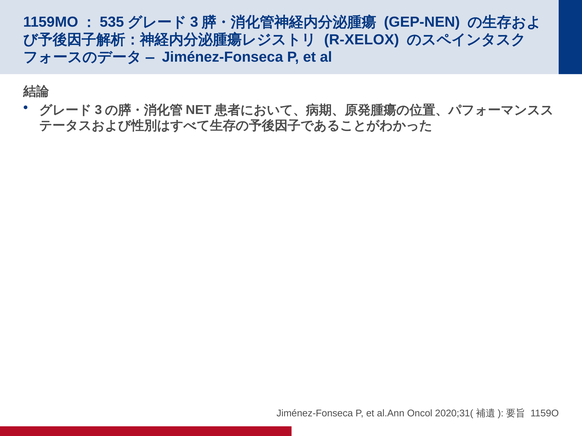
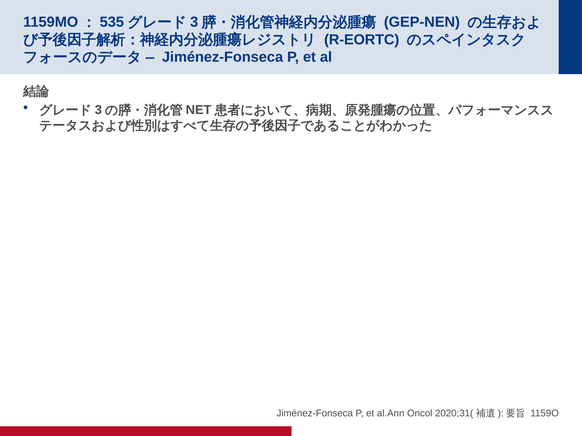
R-XELOX: R-XELOX -> R-EORTC (362, 40)
